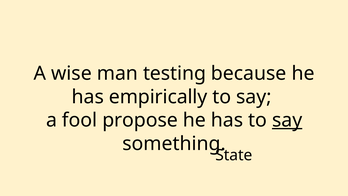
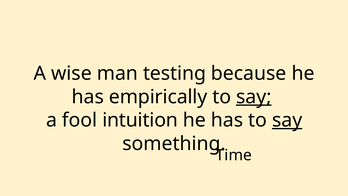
say underline: none -> present (254, 97)
propose: propose -> intuition (140, 120)
State: State -> Time (234, 155)
